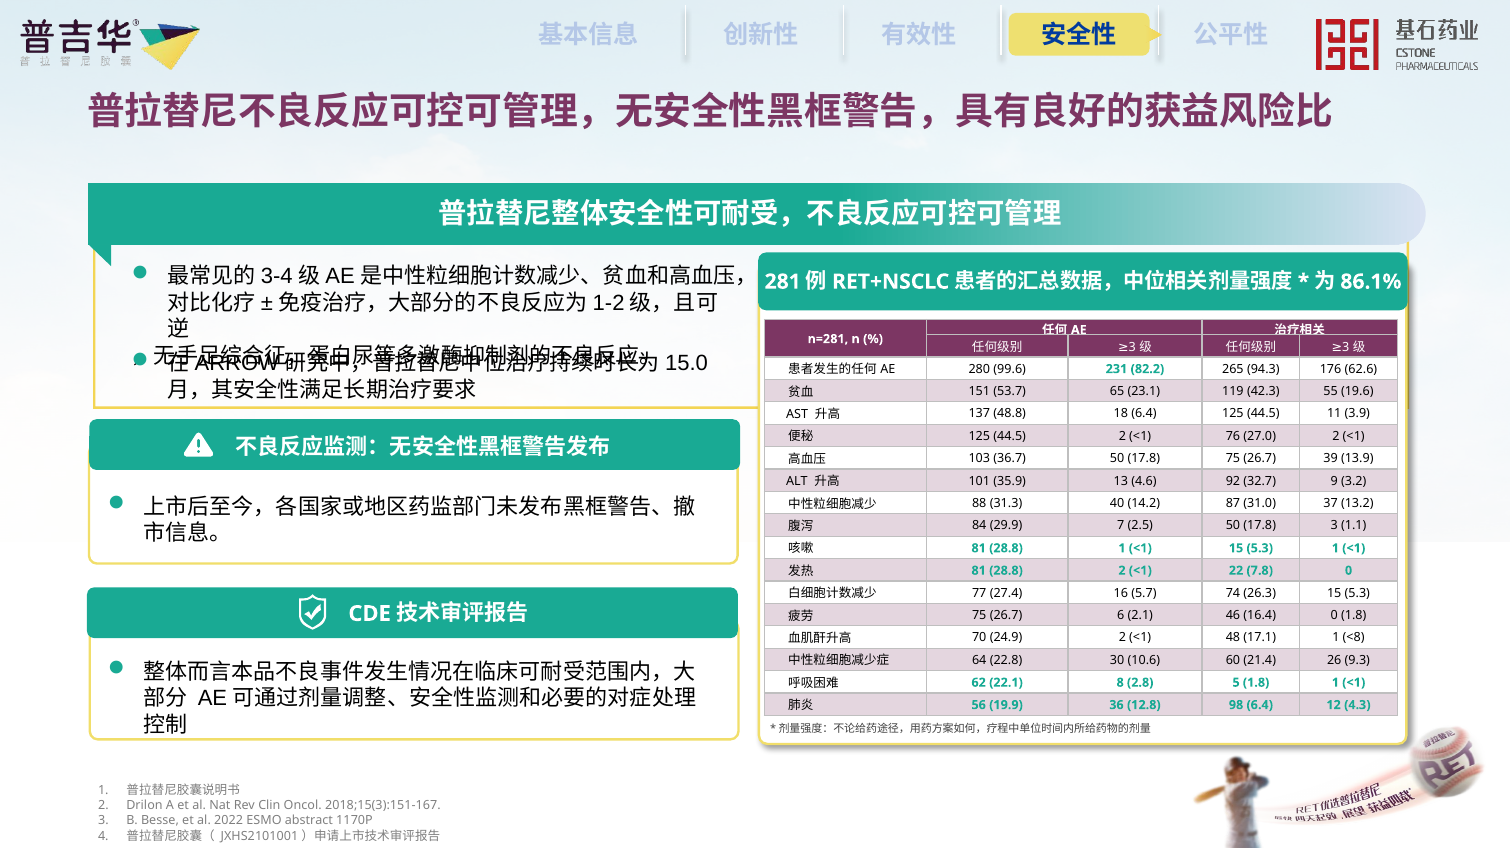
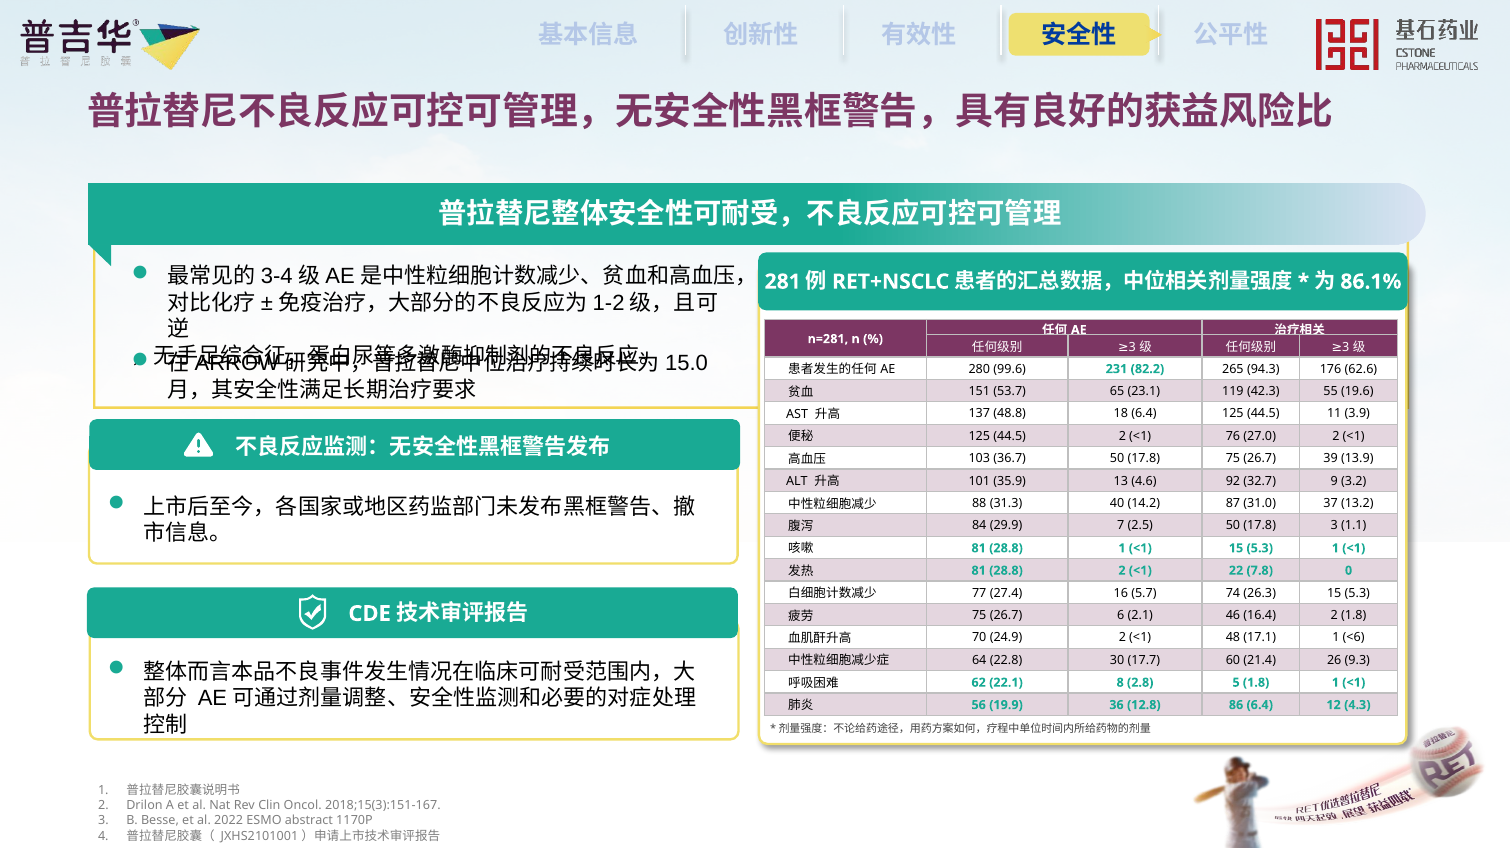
16.4 0: 0 -> 2 (1334, 615)
<8: <8 -> <6 (1354, 637)
10.6: 10.6 -> 17.7 (1144, 660)
98: 98 -> 86 (1236, 704)
